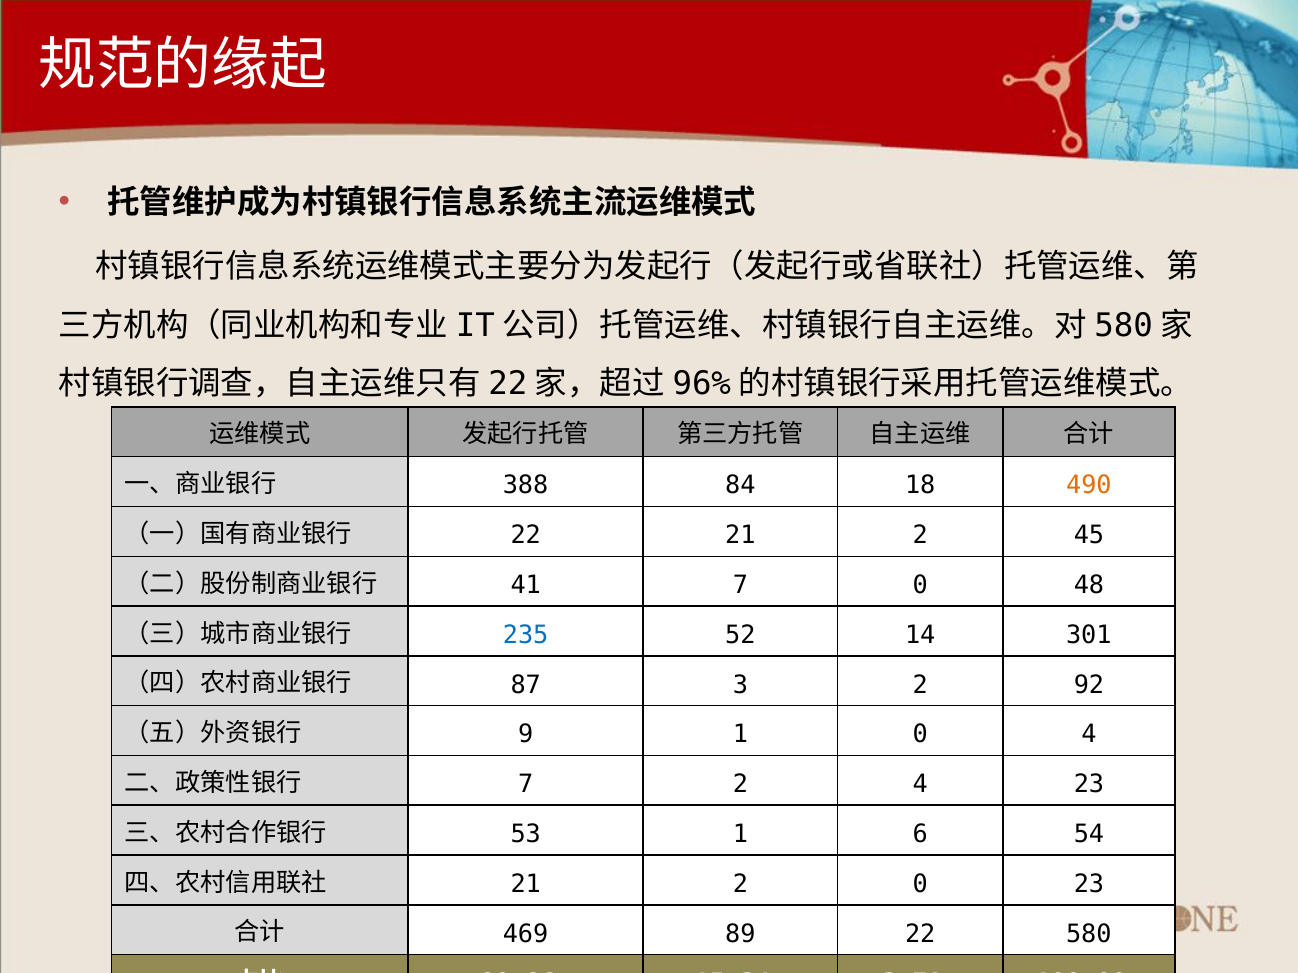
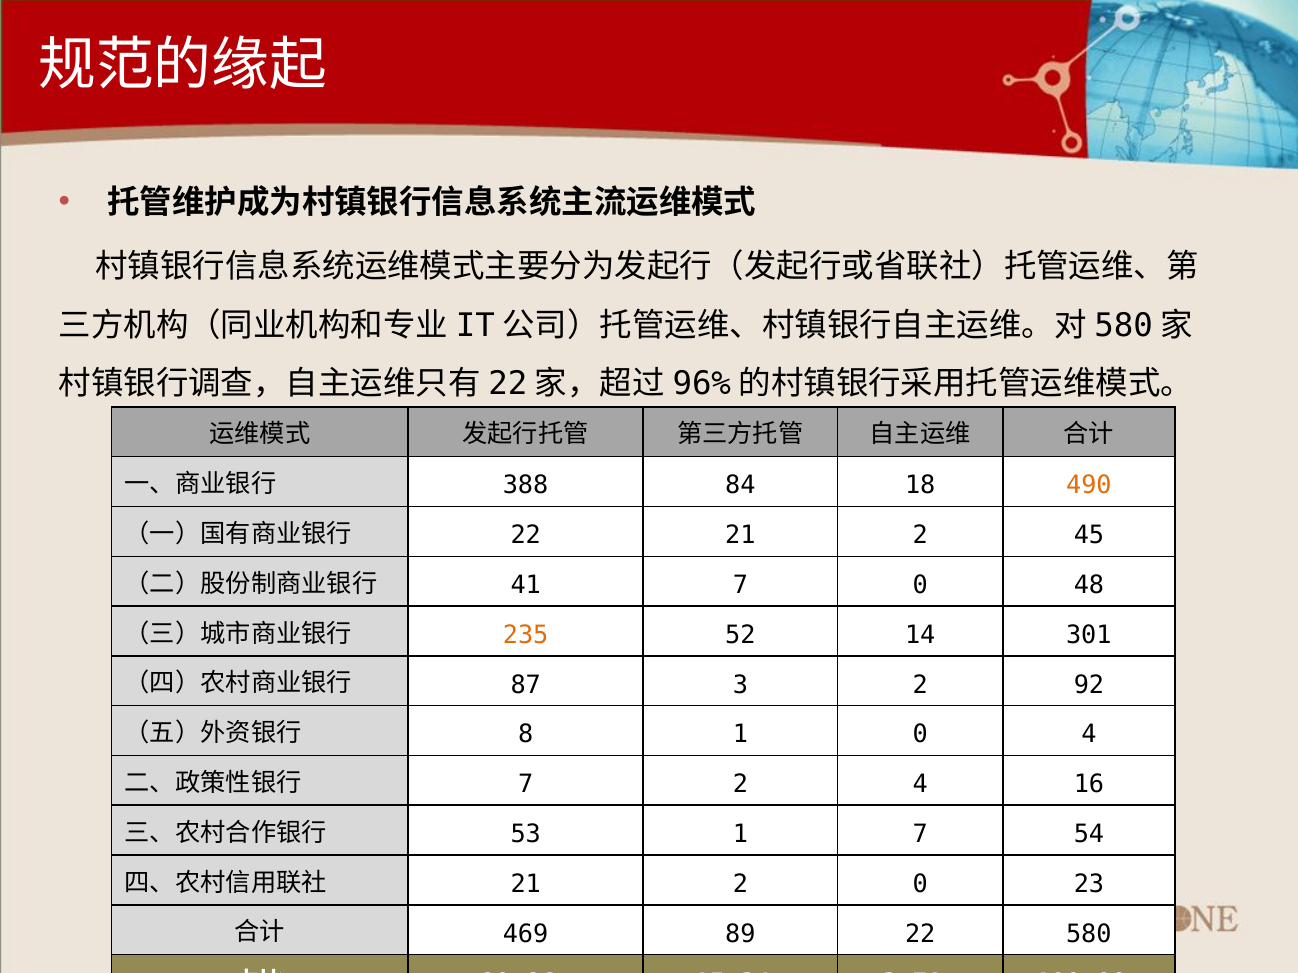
235 colour: blue -> orange (526, 635)
9: 9 -> 8 (526, 735)
4 23: 23 -> 16 (1089, 785)
1 6: 6 -> 7 (920, 835)
